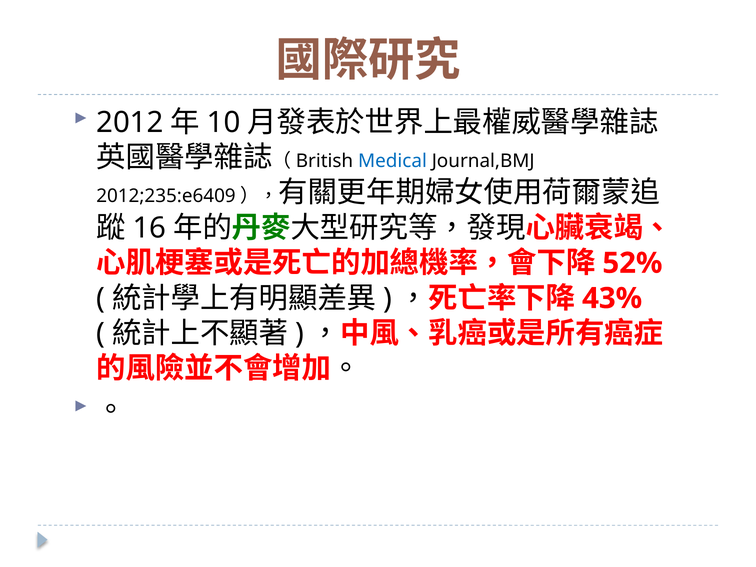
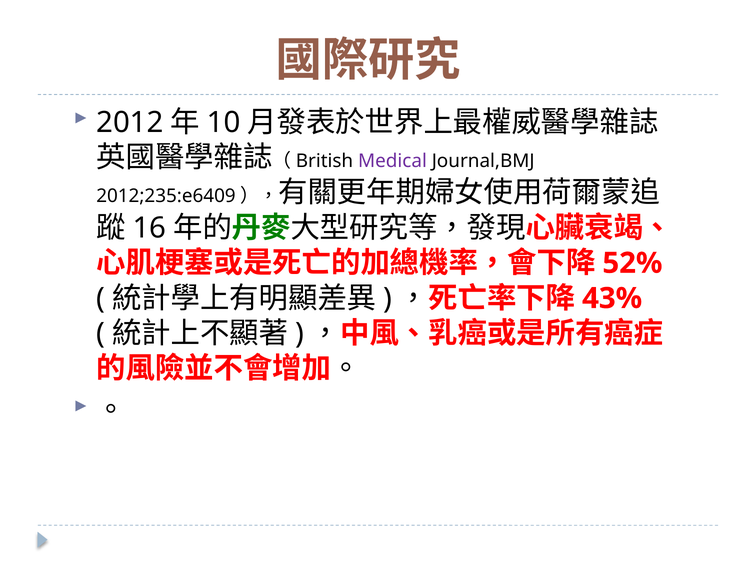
Medical colour: blue -> purple (392, 161)
